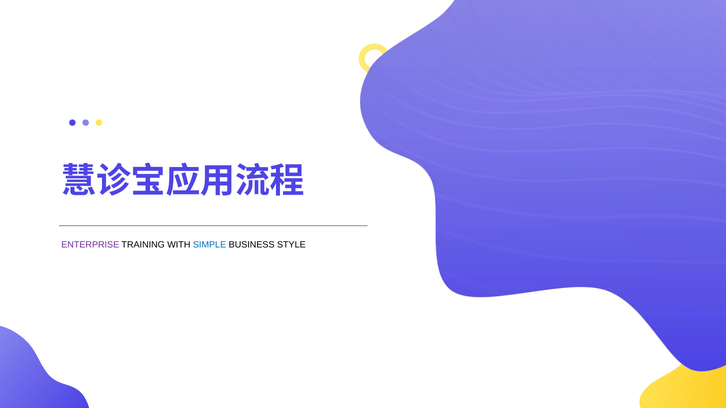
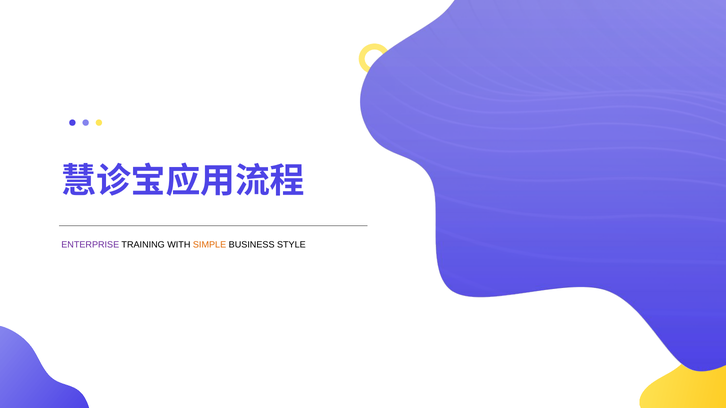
SIMPLE colour: blue -> orange (210, 245)
